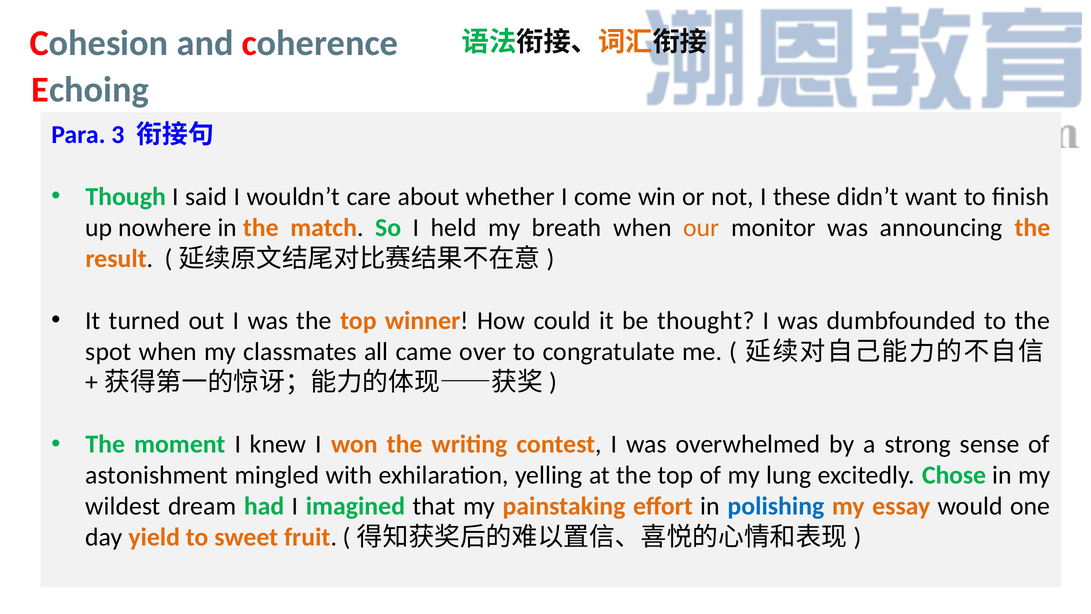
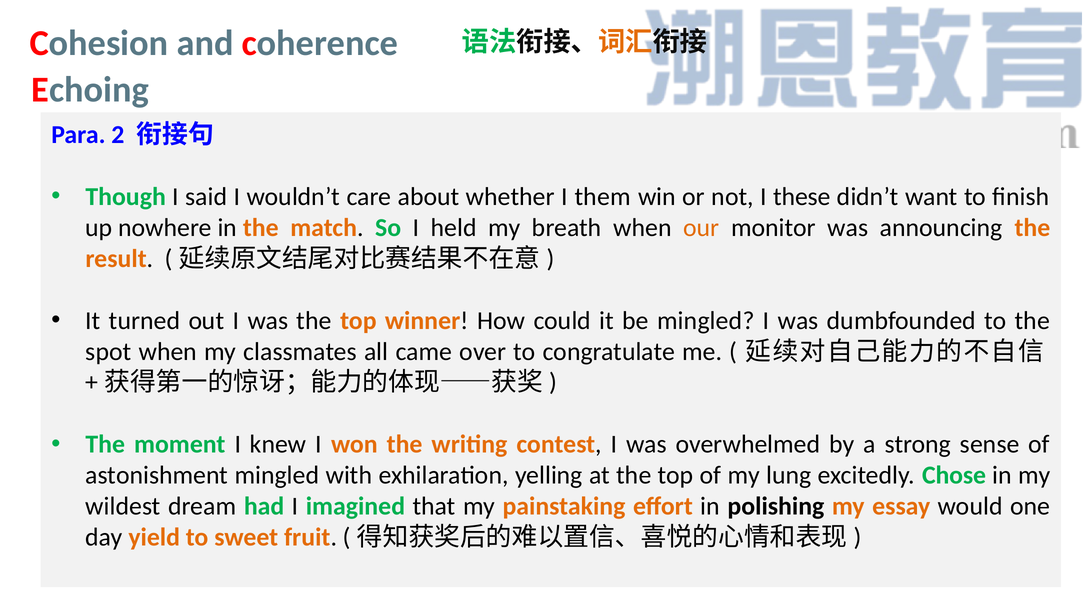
3: 3 -> 2 (118, 135)
come: come -> them (603, 197)
be thought: thought -> mingled (706, 320)
polishing colour: blue -> black (776, 506)
